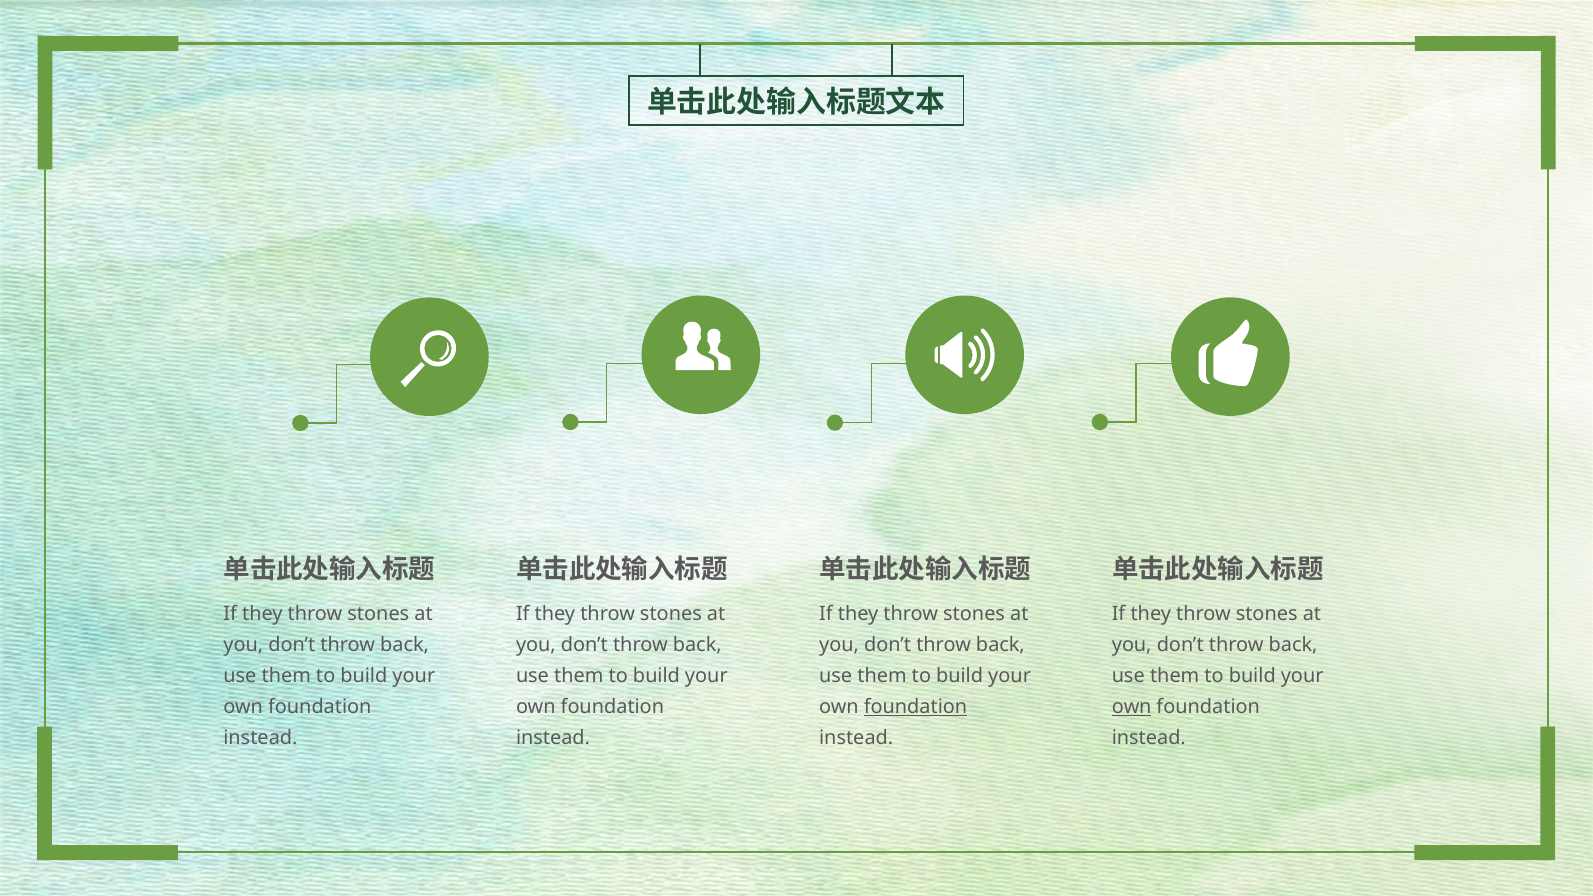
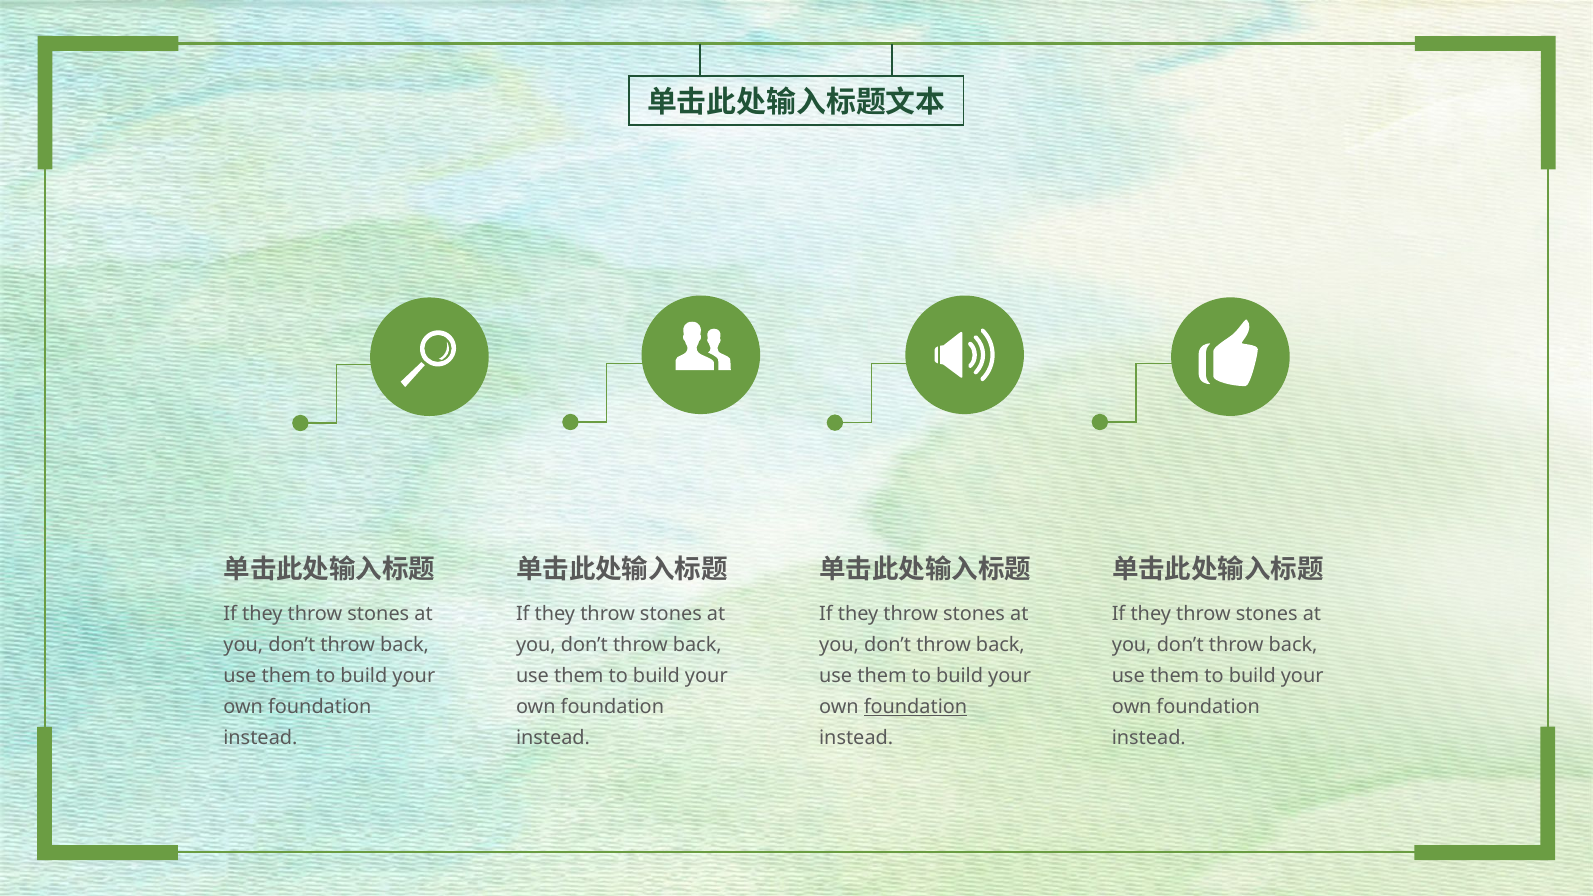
own underline: present -> none (1132, 707)
